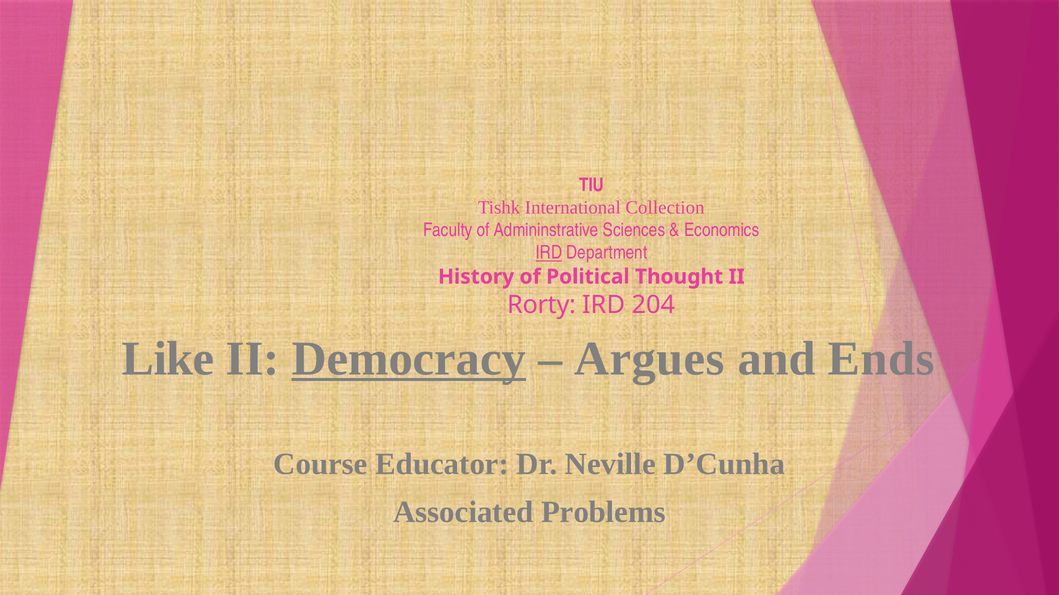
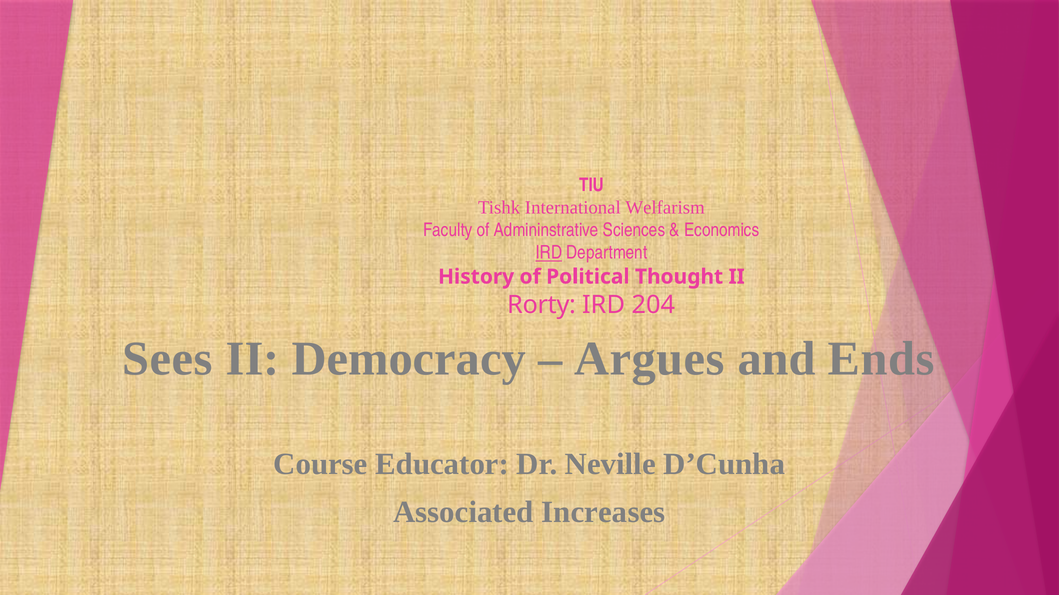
Collection: Collection -> Welfarism (665, 208)
Like: Like -> Sees (168, 359)
Democracy underline: present -> none (409, 359)
Problems: Problems -> Increases (603, 513)
